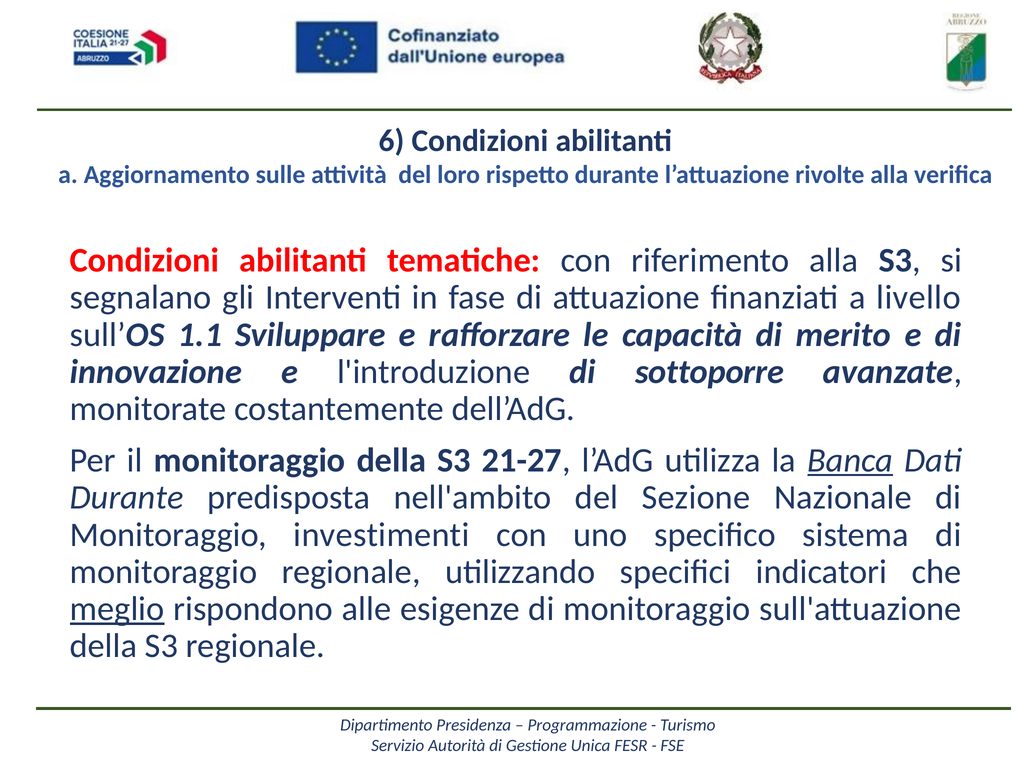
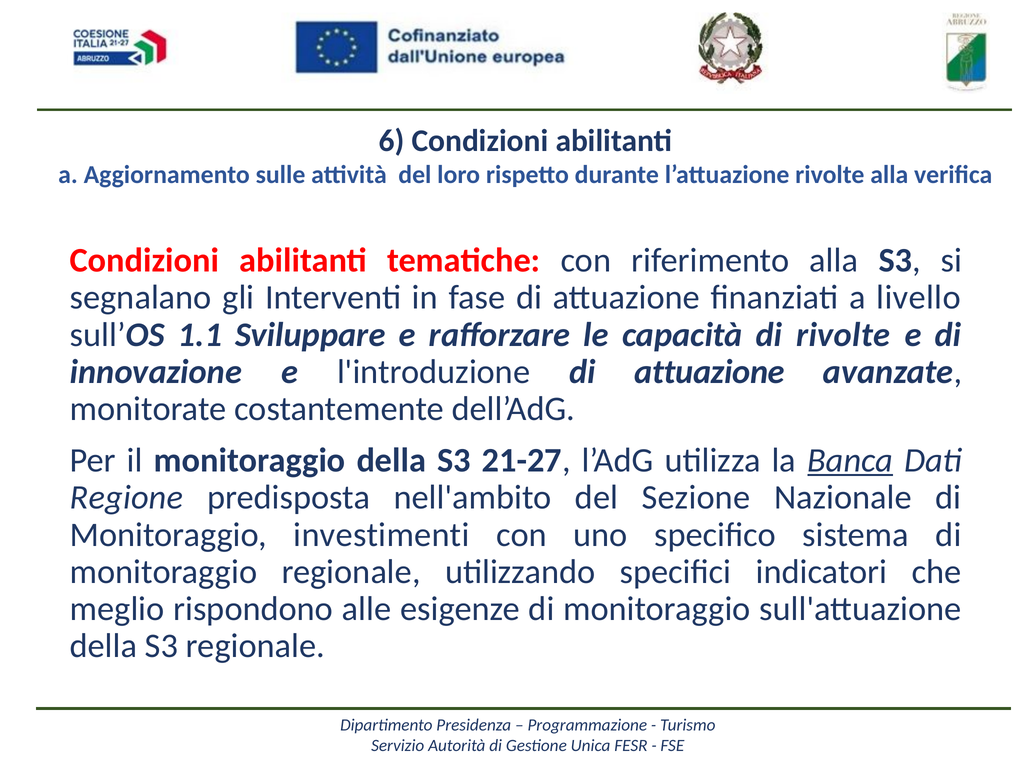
di merito: merito -> rivolte (843, 335)
l'introduzione di sottoporre: sottoporre -> attuazione (710, 372)
Durante: Durante -> Regione (127, 498)
meglio underline: present -> none (117, 609)
